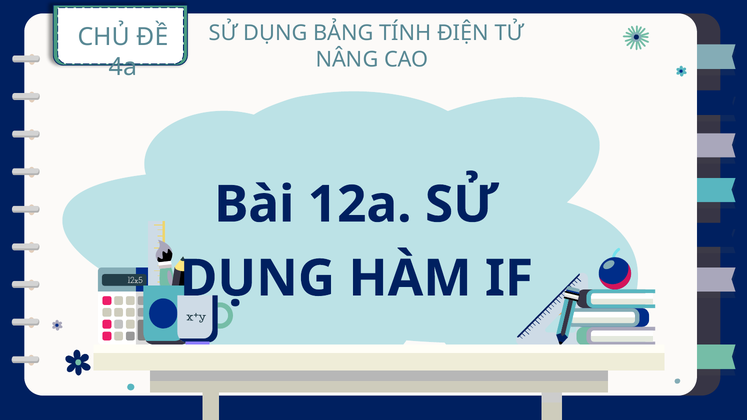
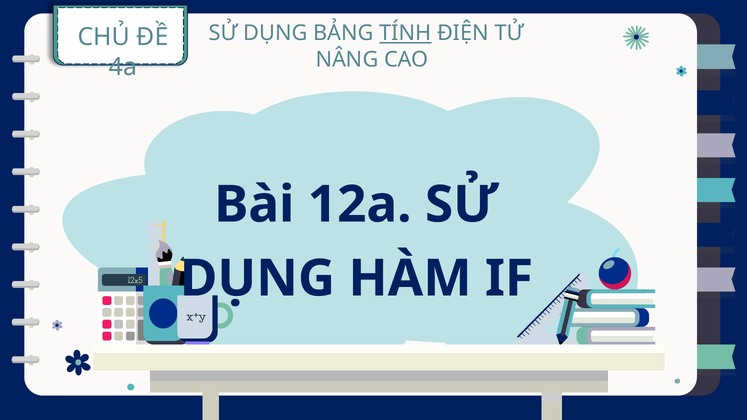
TÍNH underline: none -> present (405, 33)
